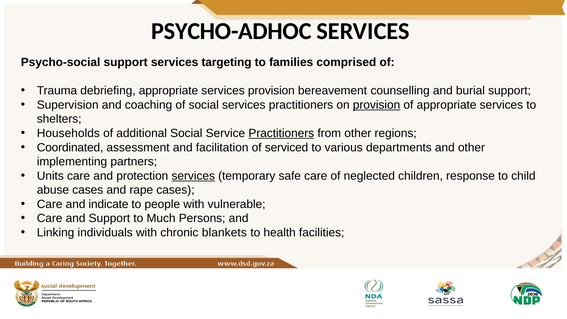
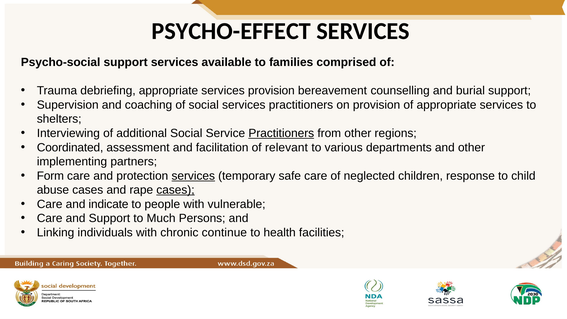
PSYCHO-ADHOC: PSYCHO-ADHOC -> PSYCHO-EFFECT (231, 31)
targeting: targeting -> available (226, 62)
provision underline: present -> none (377, 105)
Households: Households -> Interviewing (68, 133)
serviced: serviced -> relevant (286, 147)
Units: Units -> Form (50, 176)
cases underline: none -> present (175, 190)
blankets: blankets -> continue (224, 233)
